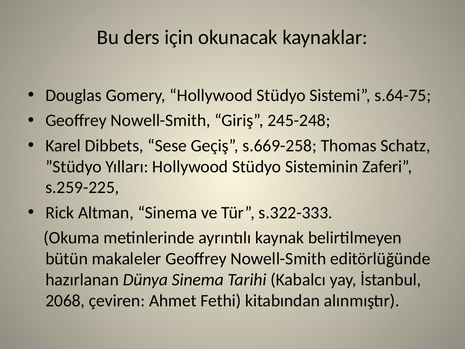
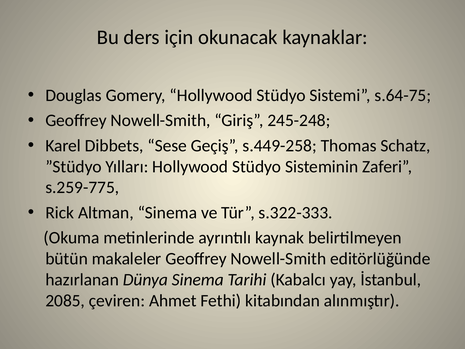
s.669-258: s.669-258 -> s.449-258 (280, 146)
s.259-225: s.259-225 -> s.259-775 (82, 187)
2068: 2068 -> 2085 (65, 300)
